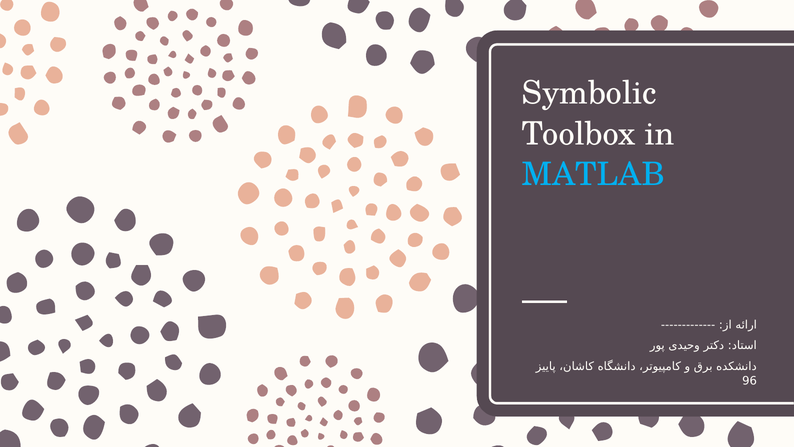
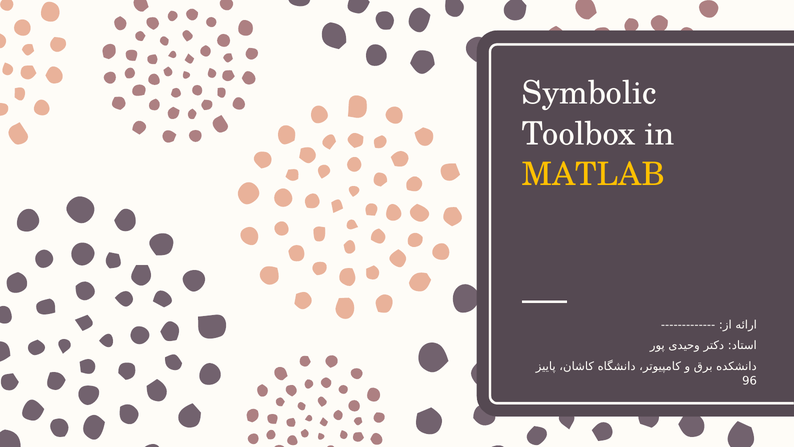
MATLAB colour: light blue -> yellow (593, 174)
